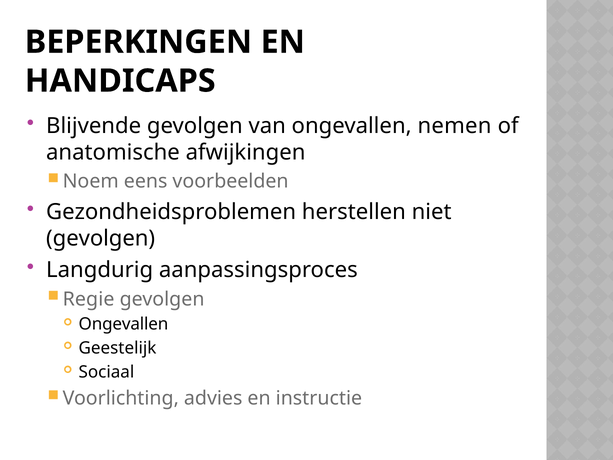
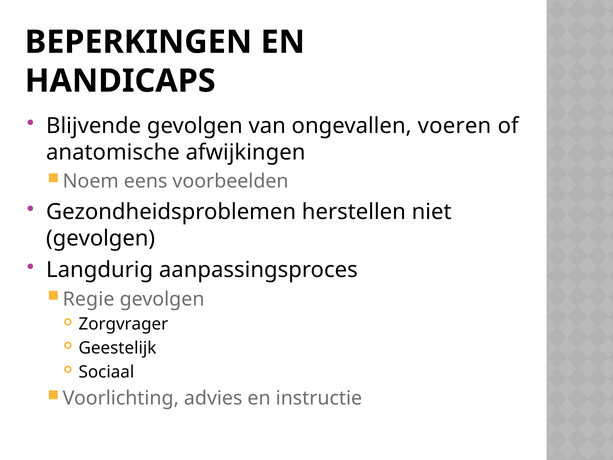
nemen: nemen -> voeren (455, 126)
Ongevallen: Ongevallen -> Zorgvrager (123, 324)
